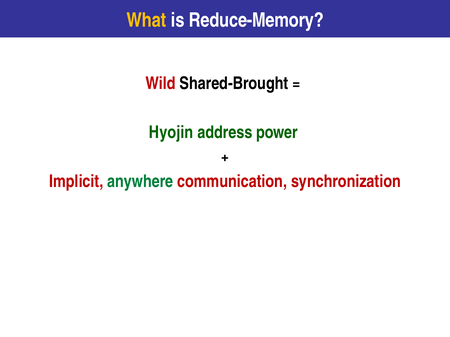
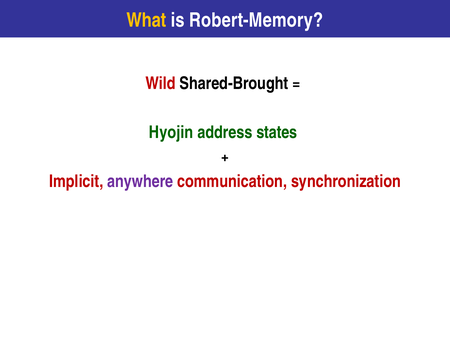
Reduce-Memory: Reduce-Memory -> Robert-Memory (256, 20)
power: power -> states (277, 133)
anywhere colour: green -> purple (140, 182)
